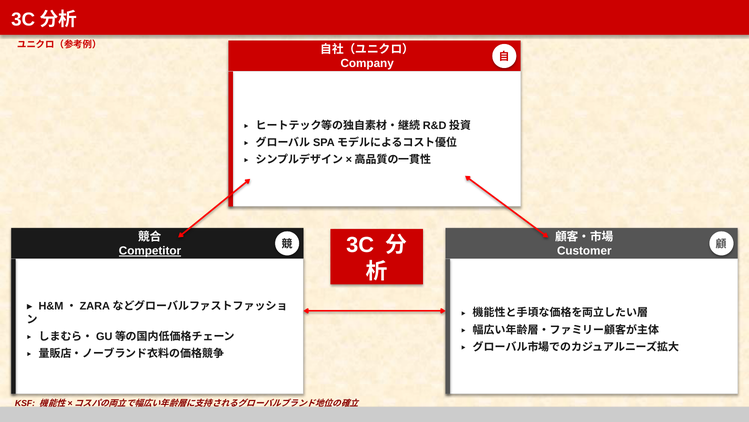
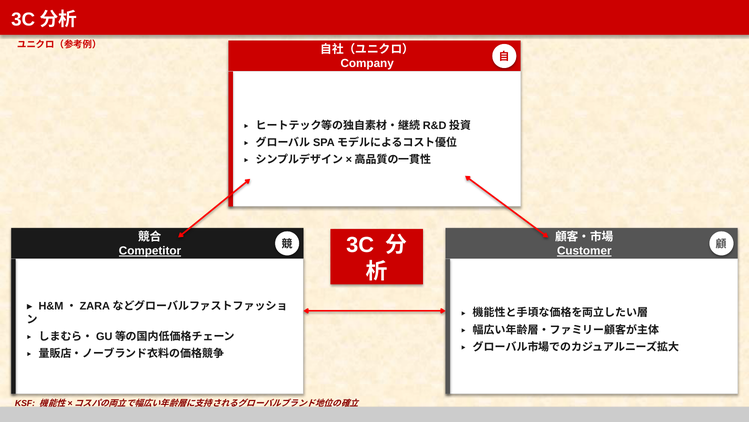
Customer underline: none -> present (584, 251)
